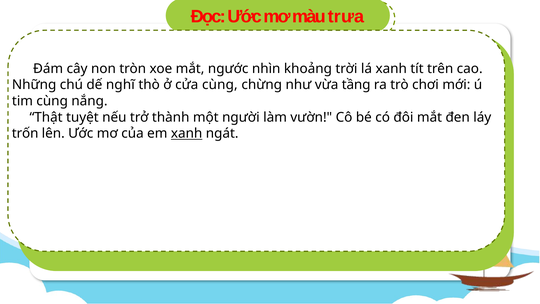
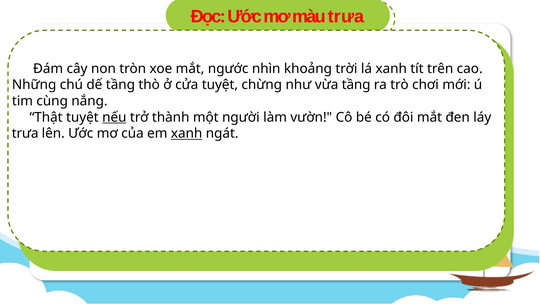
dế nghĩ: nghĩ -> tầng (120, 85)
cửa cùng: cùng -> tuyệt (220, 85)
nếu underline: none -> present (114, 117)
trốn: trốn -> trưa (25, 133)
